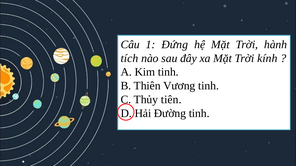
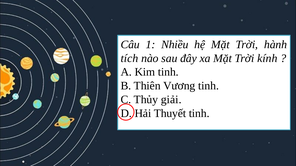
Đứng: Đứng -> Nhiều (175, 45)
tiên: tiên -> giải (171, 100)
Đường: Đường -> Thuyết (170, 114)
